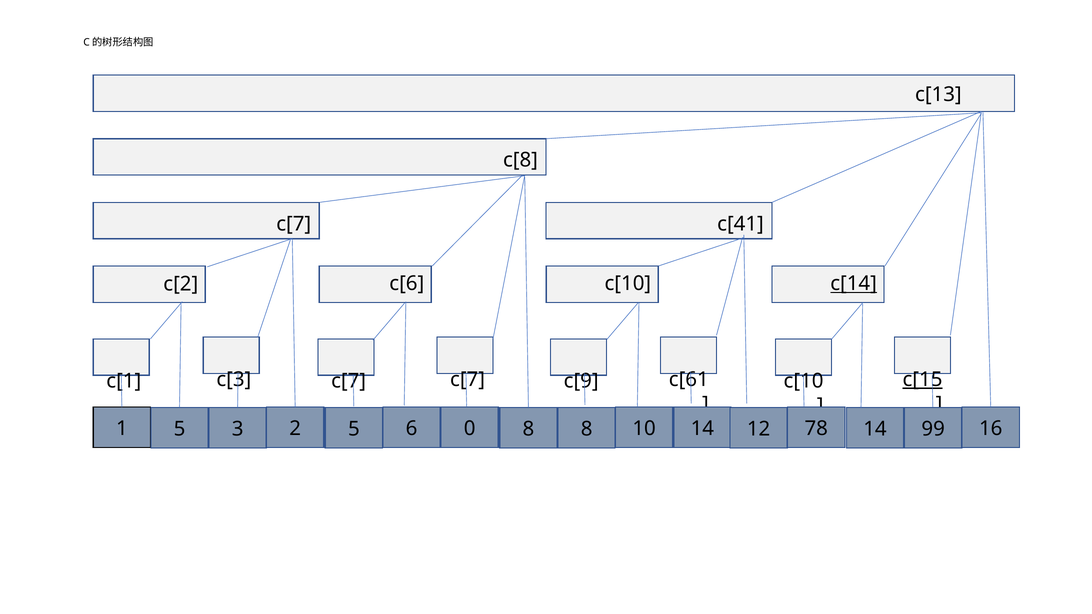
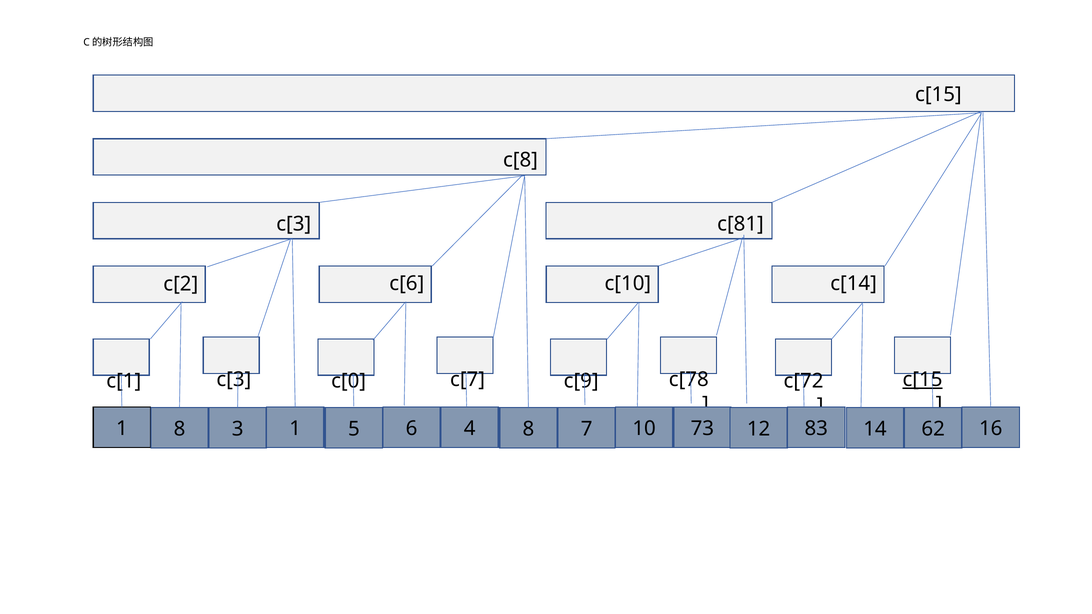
c[13: c[13 -> c[15 (938, 95)
c[7: c[7 -> c[3 (294, 224)
c[41: c[41 -> c[81 (741, 224)
c[14 underline: present -> none (854, 284)
c[3 c[7: c[7 -> c[0 (349, 381)
c[61: c[61 -> c[78 (689, 380)
c[10: c[10 -> c[72 (804, 381)
1 5: 5 -> 8 (180, 429)
3 2: 2 -> 1 (295, 429)
0: 0 -> 4 (470, 429)
8 8: 8 -> 7 (587, 429)
10 14: 14 -> 73 (702, 429)
78: 78 -> 83 (816, 429)
99: 99 -> 62 (933, 429)
